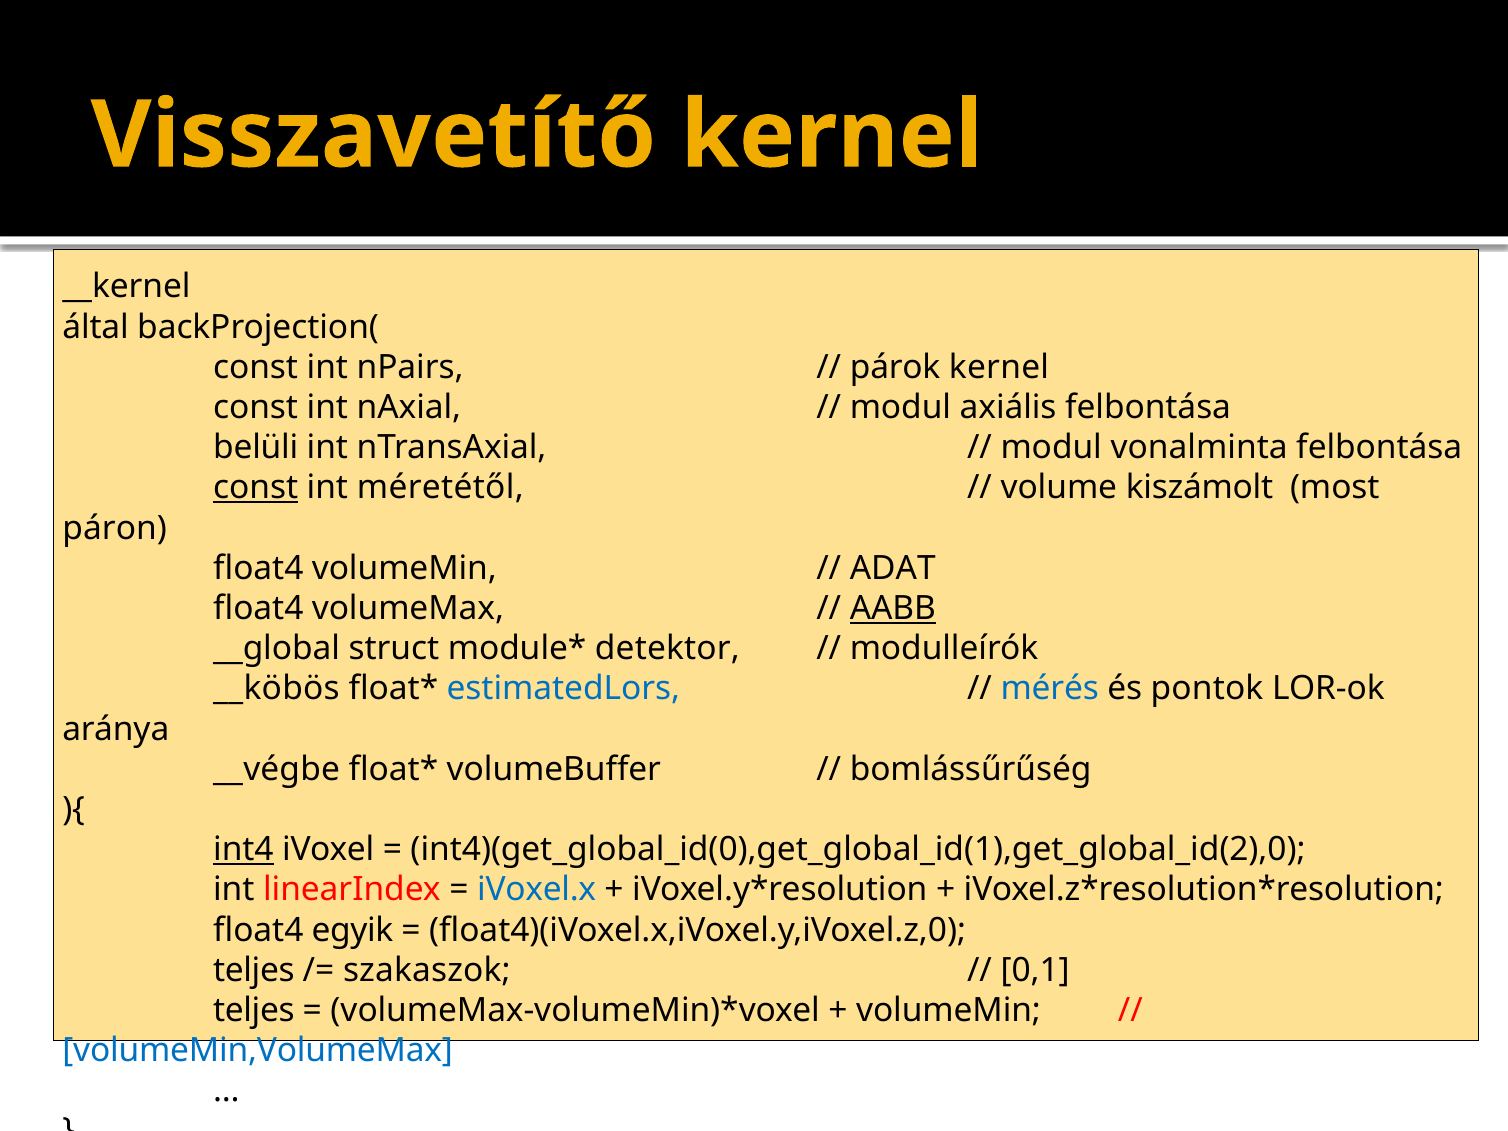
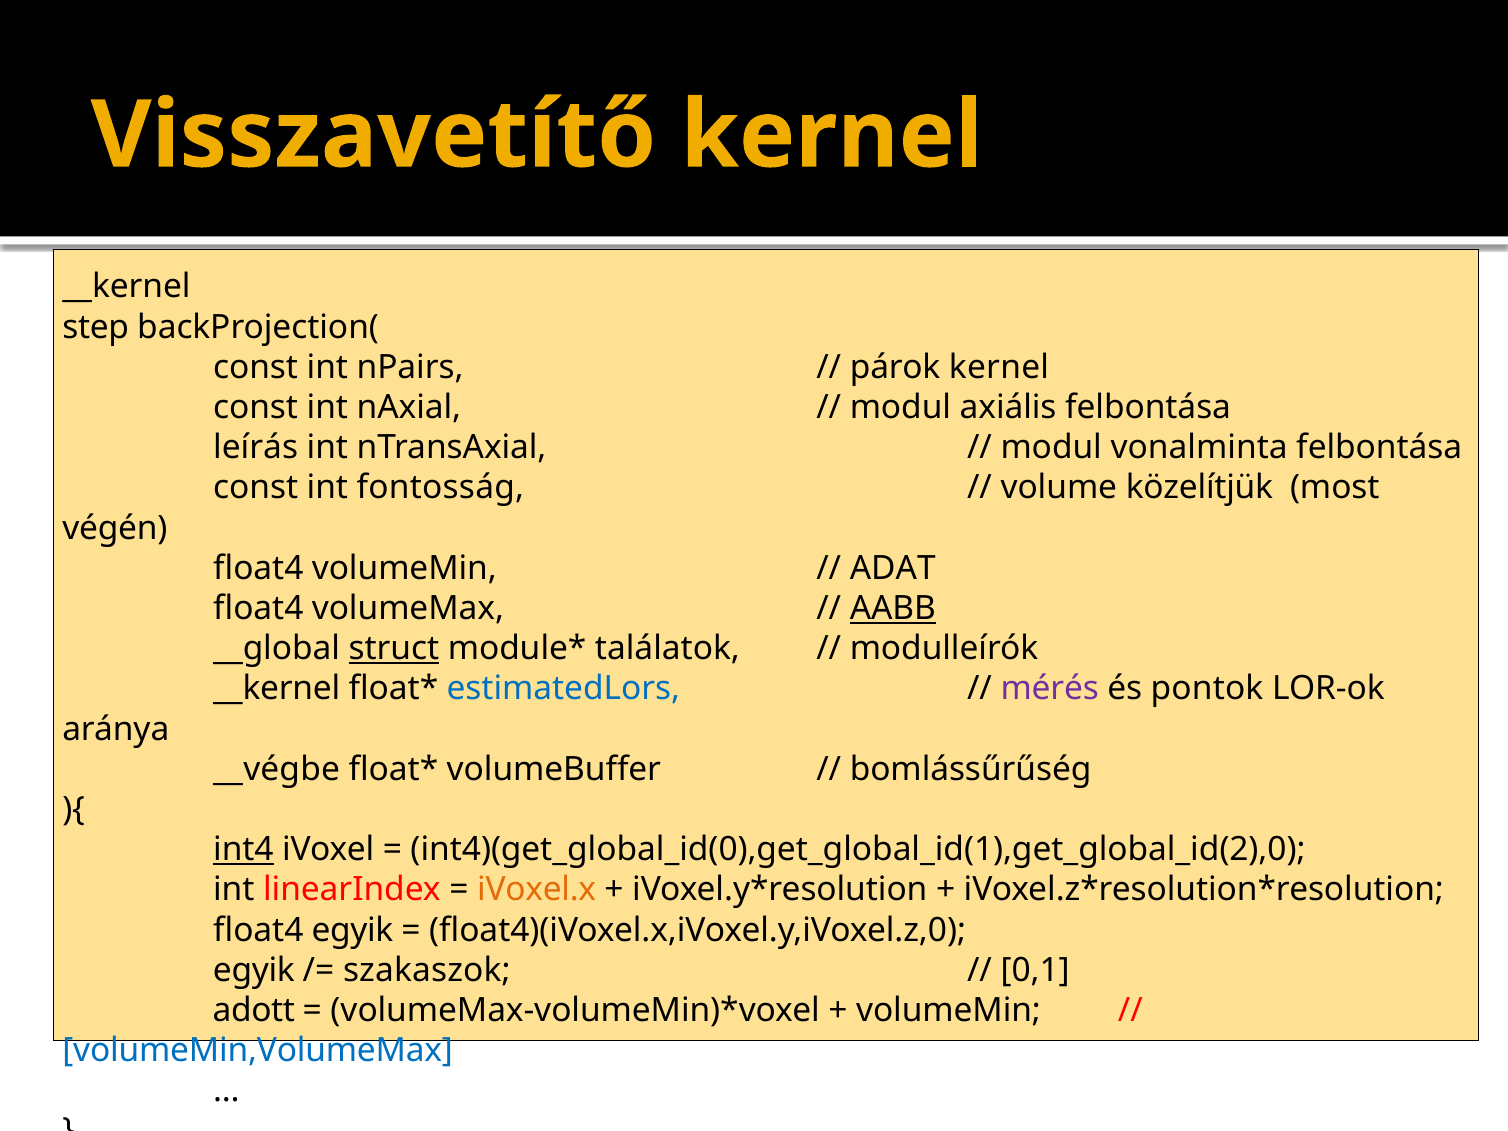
által: által -> step (96, 327)
belüli: belüli -> leírás (256, 448)
const underline: present -> none (256, 488)
méretétől: méretétől -> fontosság (440, 488)
kiszámolt: kiszámolt -> közelítjük (1199, 488)
páron: páron -> végén (115, 528)
struct underline: none -> present (394, 649)
detektor: detektor -> találatok (667, 649)
__köbös: __köbös -> __kernel (277, 689)
mérés colour: blue -> purple (1050, 689)
iVoxel.x colour: blue -> orange (537, 890)
teljes: teljes -> egyik (254, 970)
teljes: teljes -> adott (254, 1010)
